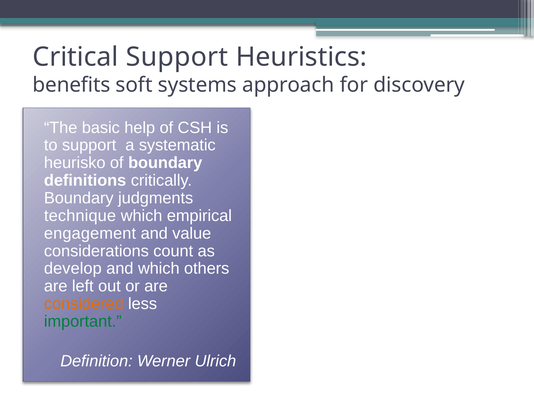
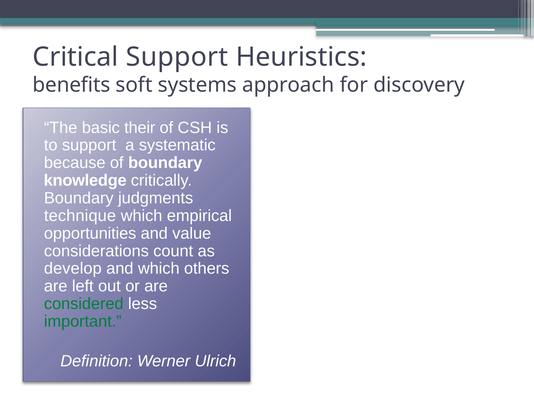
help: help -> their (140, 127)
heurisko: heurisko -> because (75, 163)
definitions: definitions -> knowledge (85, 180)
engagement: engagement -> opportunities (90, 233)
considered colour: orange -> green (84, 303)
